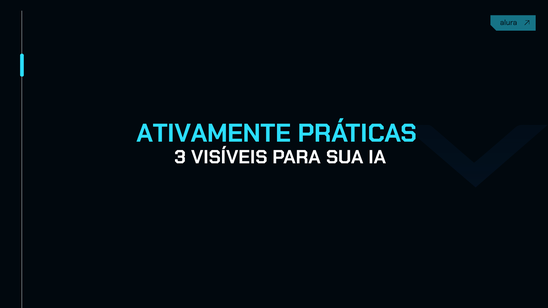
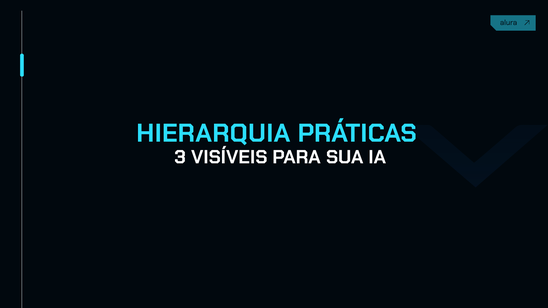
ATIVAMENTE: ATIVAMENTE -> HIERARQUIA (213, 133)
